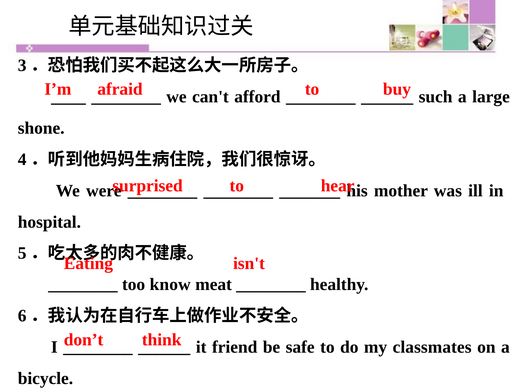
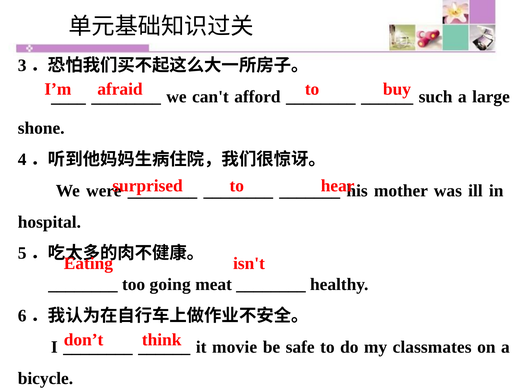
know: know -> going (170, 284)
friend: friend -> movie (235, 347)
